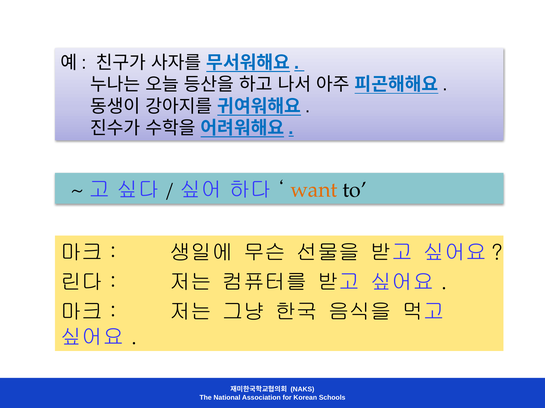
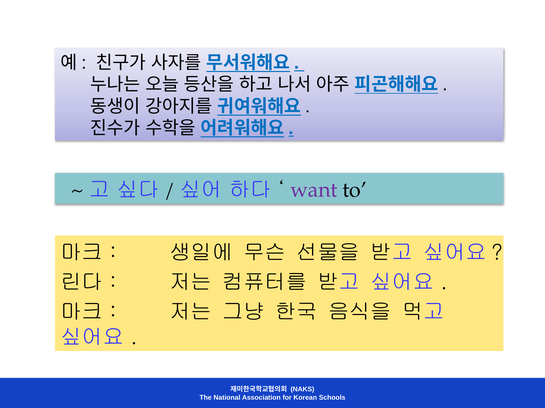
want colour: orange -> purple (314, 190)
